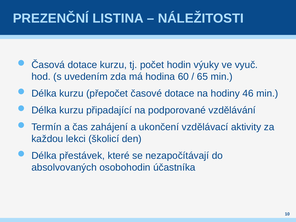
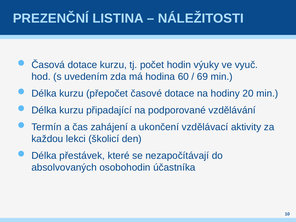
65: 65 -> 69 (202, 77)
46: 46 -> 20 (248, 94)
